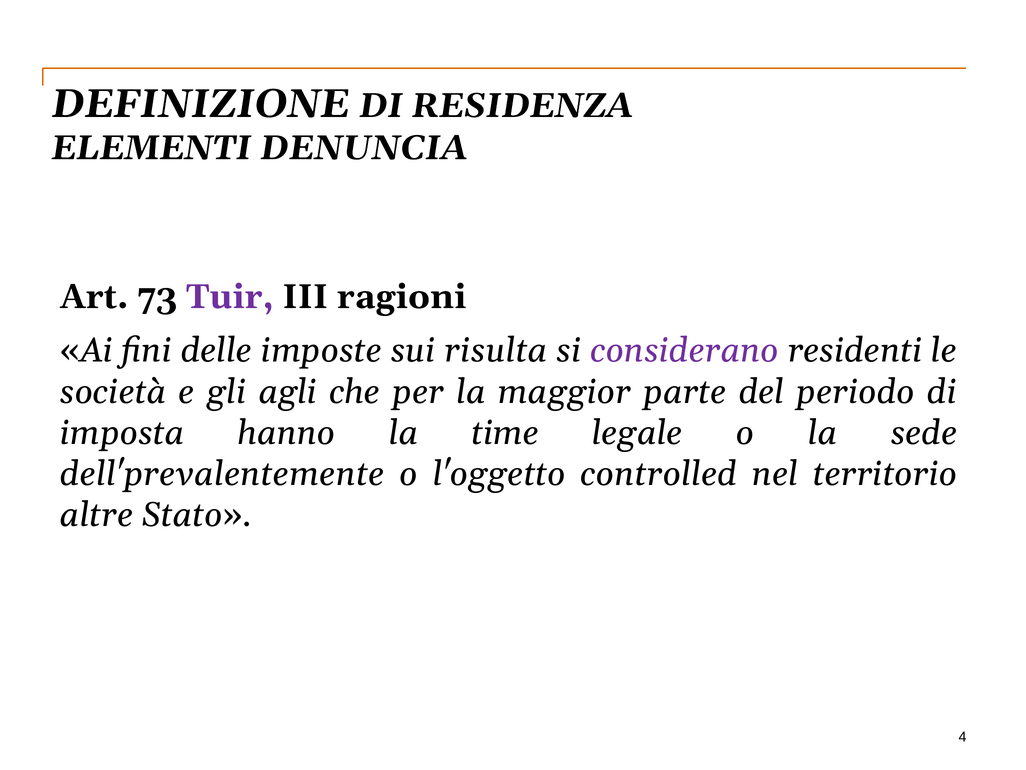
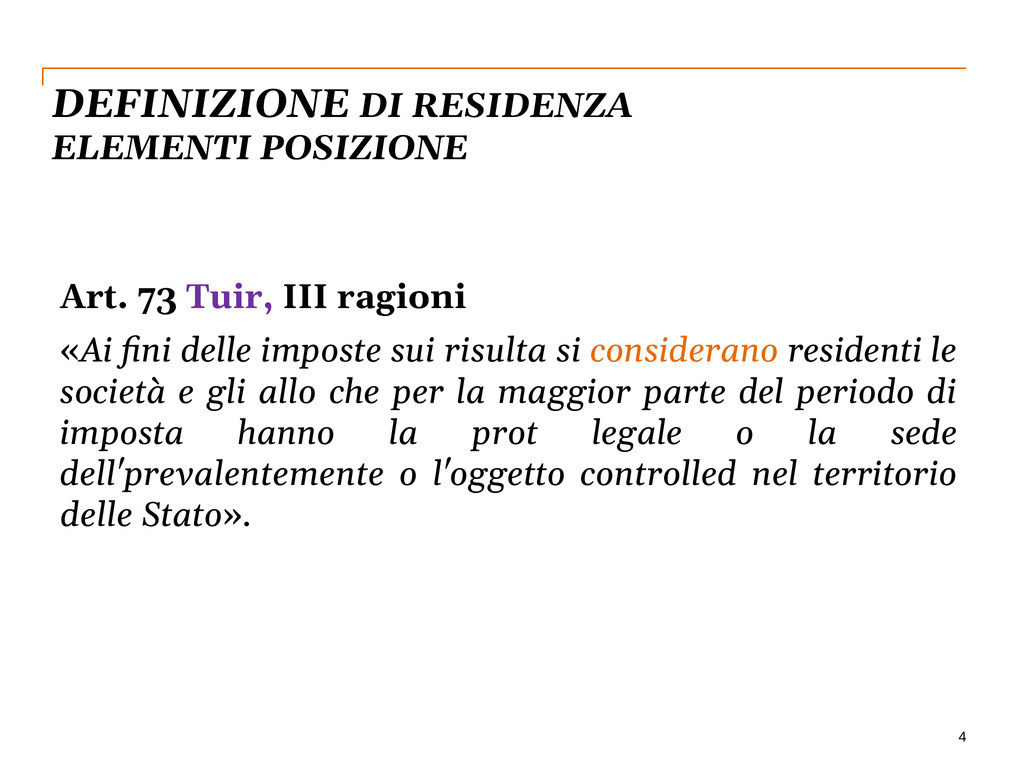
DENUNCIA: DENUNCIA -> POSIZIONE (364, 148)
considerano colour: purple -> orange (684, 350)
agli: agli -> allo (288, 391)
time: time -> prot (505, 433)
altre: altre -> delle (97, 515)
